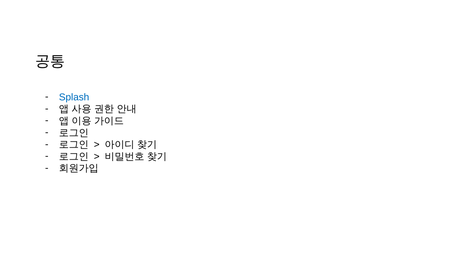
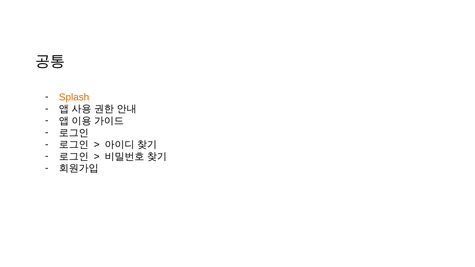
Splash colour: blue -> orange (74, 97)
